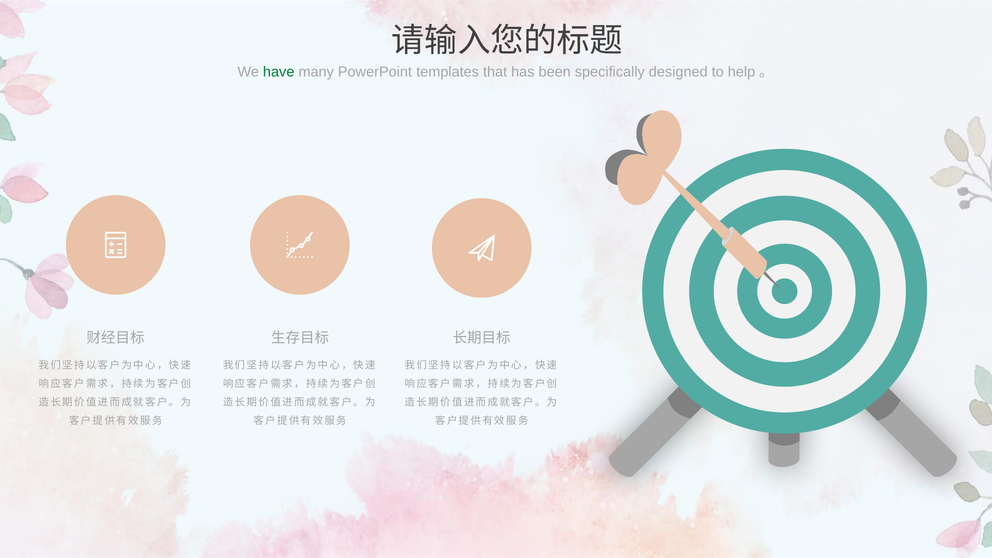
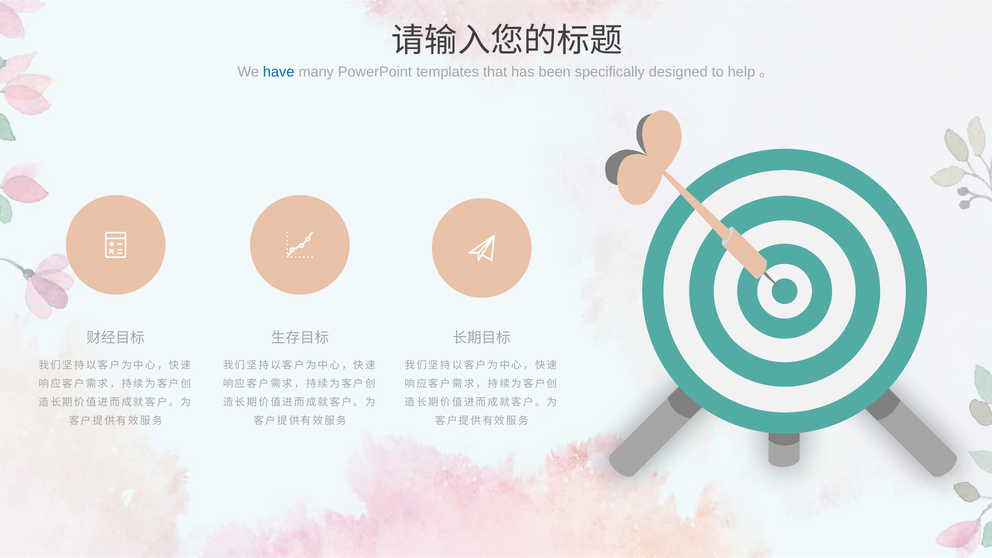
have colour: green -> blue (279, 72)
